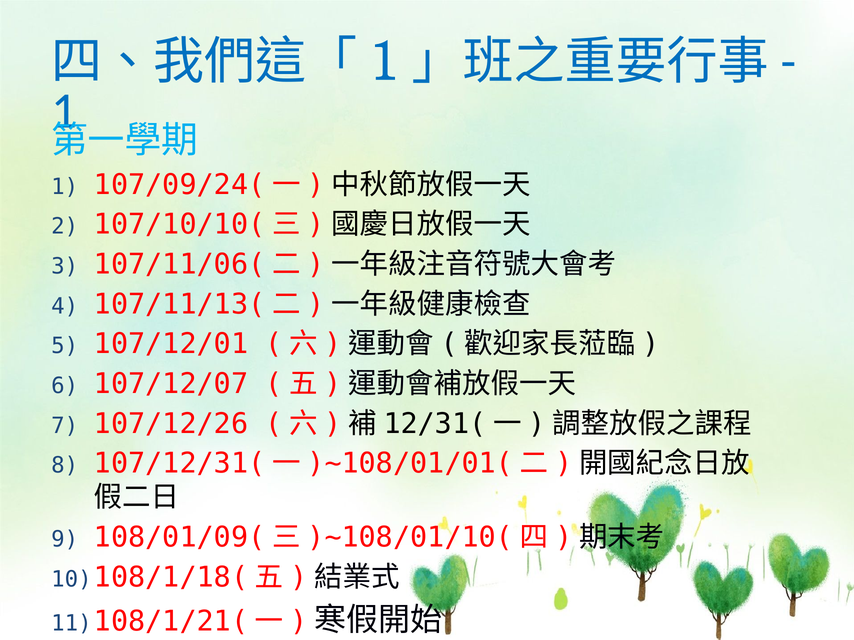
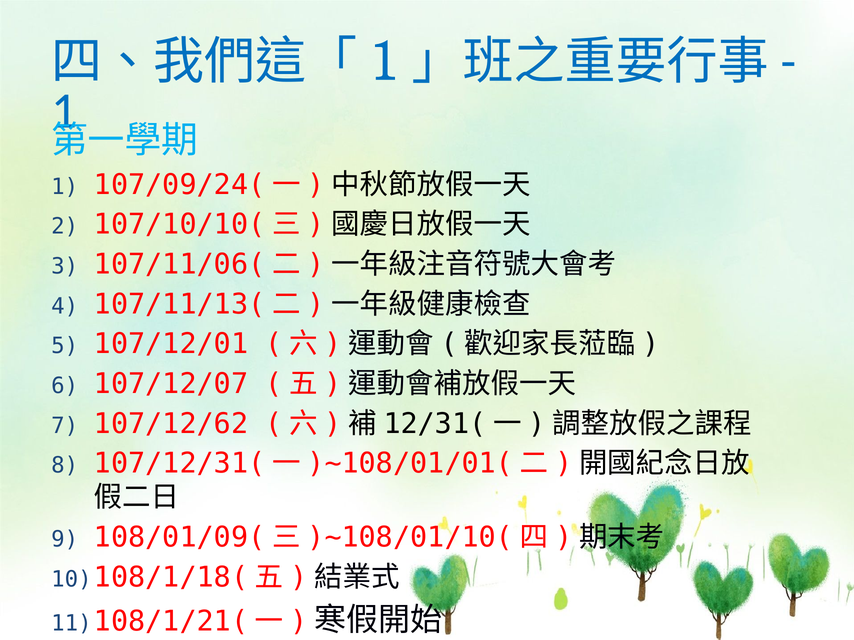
107/12/26: 107/12/26 -> 107/12/62 (171, 424)
